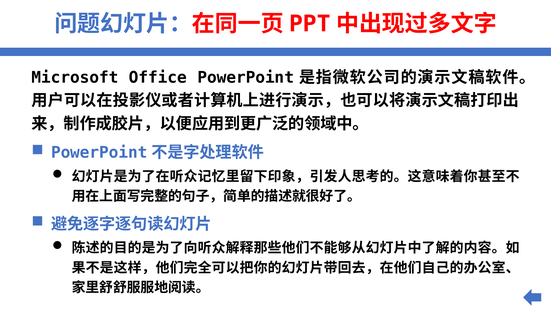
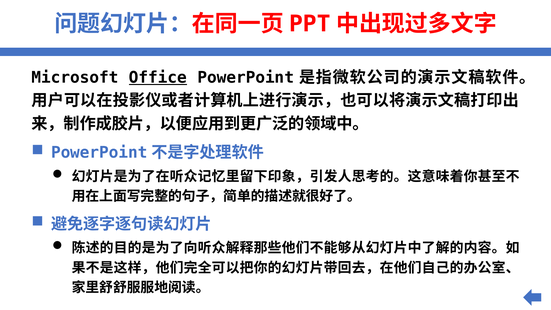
Office underline: none -> present (158, 77)
